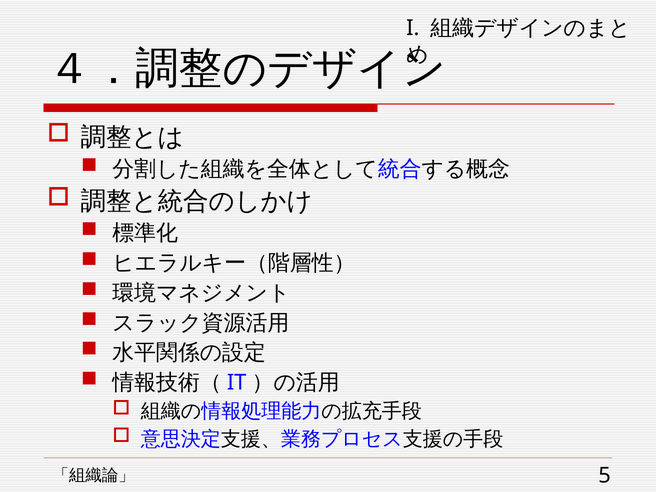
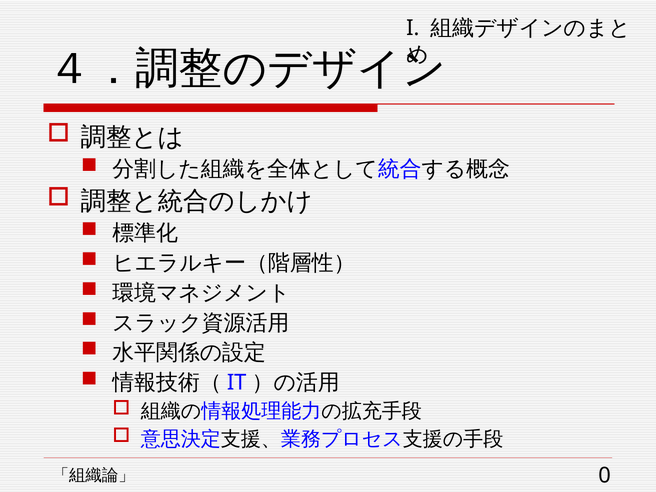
5: 5 -> 0 (605, 476)
